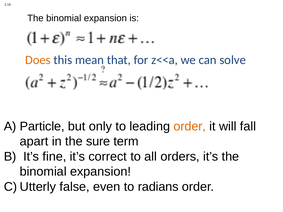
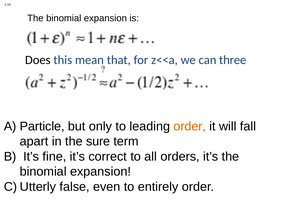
Does colour: orange -> black (38, 60)
solve: solve -> three (233, 60)
radians: radians -> entirely (158, 187)
